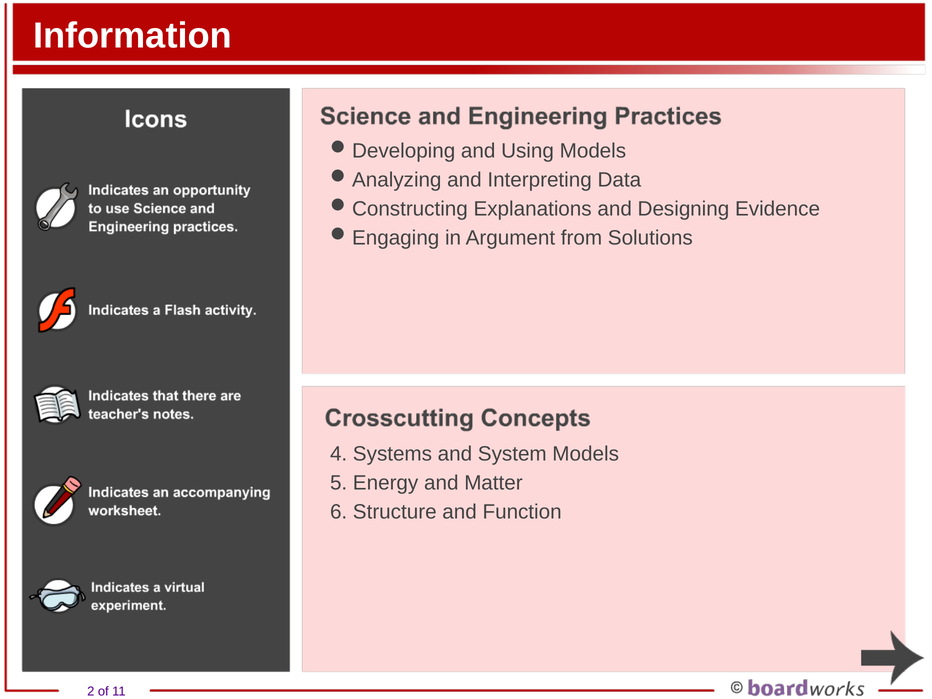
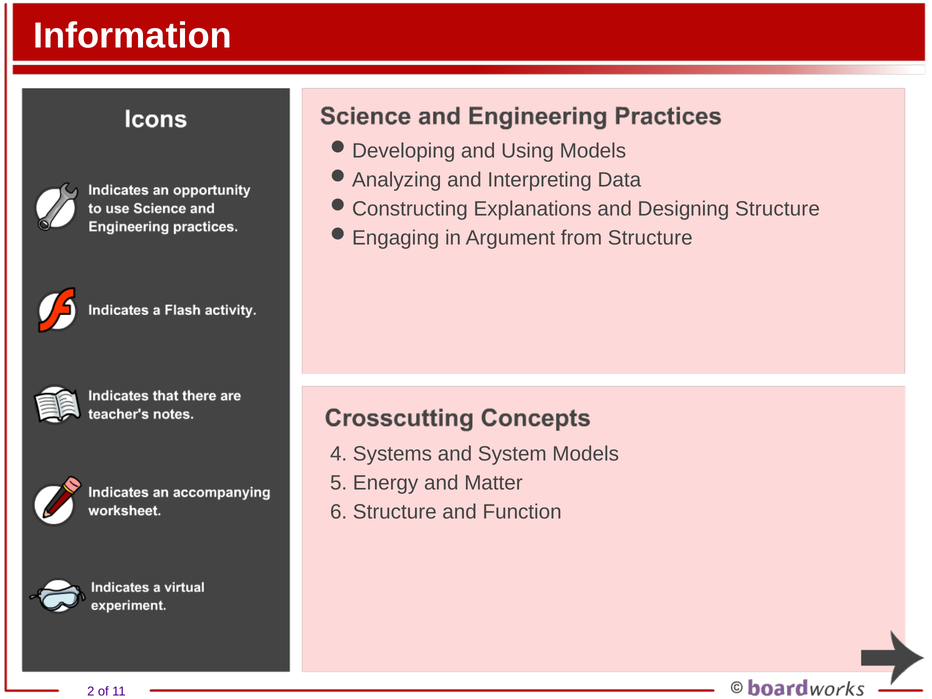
Designing Evidence: Evidence -> Structure (777, 209)
from Solutions: Solutions -> Structure (650, 238)
